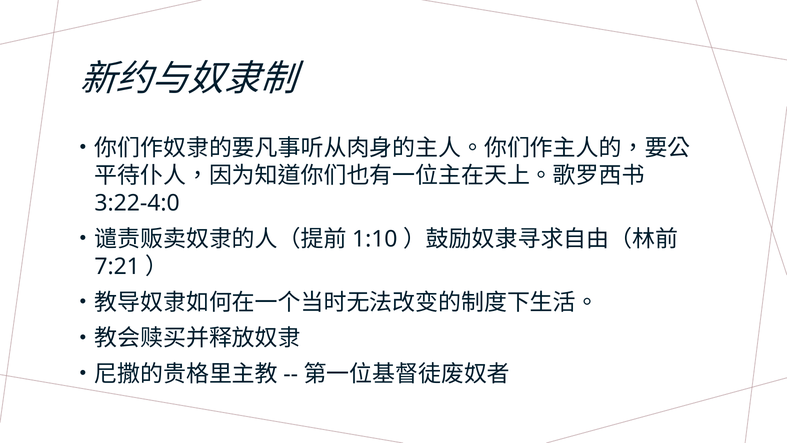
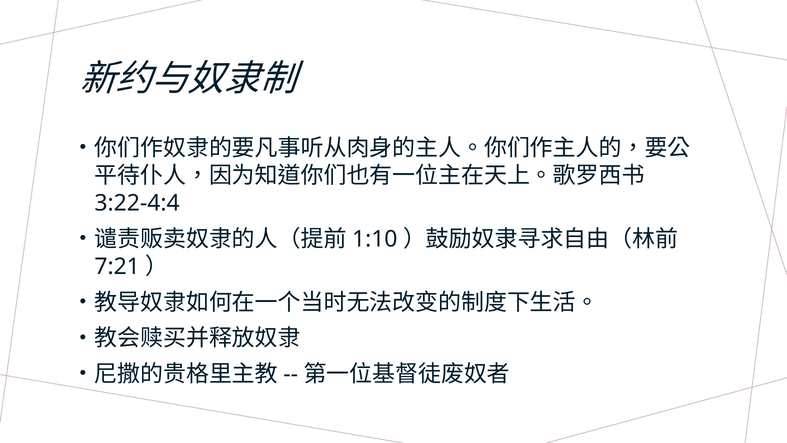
3:22-4:0: 3:22-4:0 -> 3:22-4:4 (137, 203)
